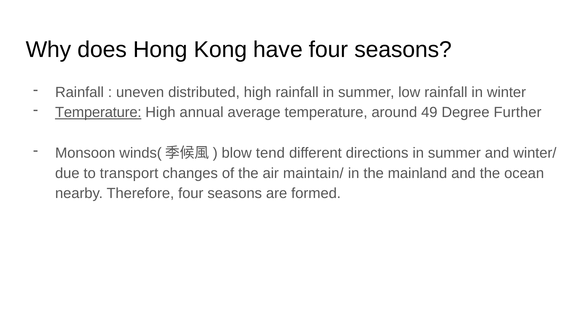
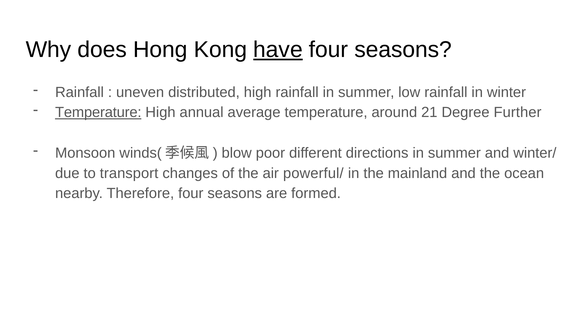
have underline: none -> present (278, 50)
49: 49 -> 21 (429, 112)
tend: tend -> poor (270, 153)
maintain/: maintain/ -> powerful/ (313, 173)
